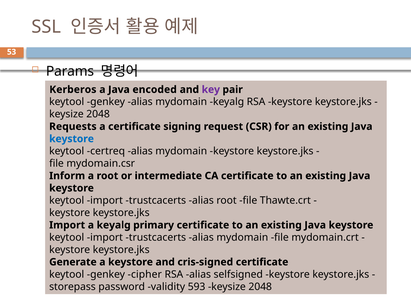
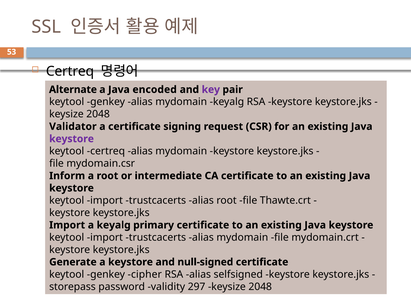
Params: Params -> Certreq (70, 71)
Kerberos: Kerberos -> Alternate (73, 90)
Requests: Requests -> Validator (73, 127)
keystore colour: blue -> purple (72, 139)
cris-signed: cris-signed -> null-signed (205, 262)
593: 593 -> 297 (197, 287)
